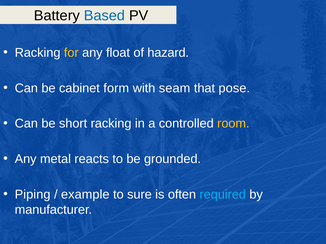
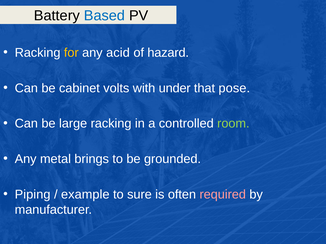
float: float -> acid (118, 53)
form: form -> volts (116, 88)
seam: seam -> under (175, 88)
short: short -> large (73, 124)
room colour: yellow -> light green (233, 124)
reacts: reacts -> brings (92, 159)
required colour: light blue -> pink (223, 195)
